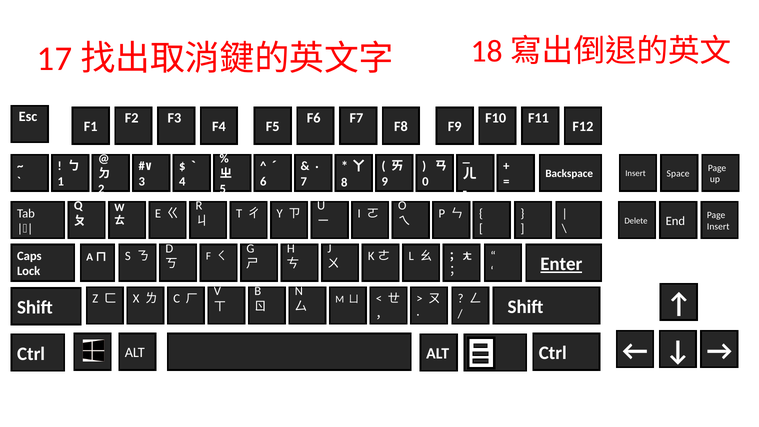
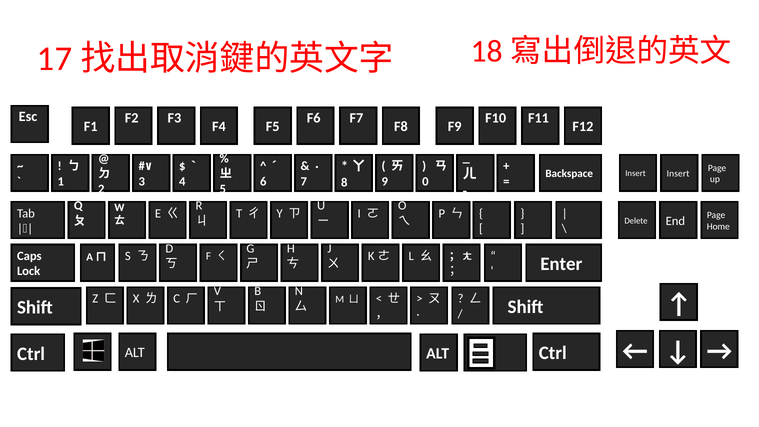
Insert Space: Space -> Insert (678, 174)
Insert: Insert -> Home (718, 226)
Enter underline: present -> none (561, 264)
